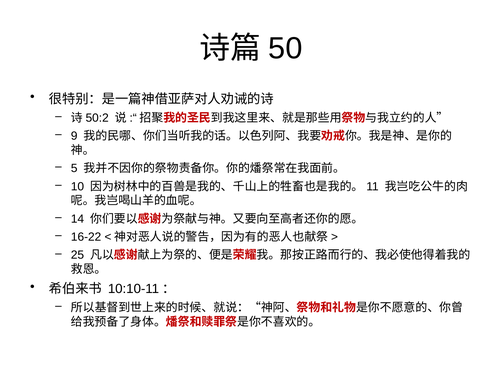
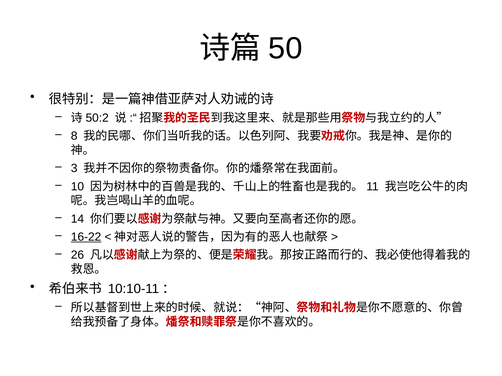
9: 9 -> 8 (74, 136)
5: 5 -> 3 (74, 169)
16-22 underline: none -> present (86, 237)
25: 25 -> 26 (77, 255)
